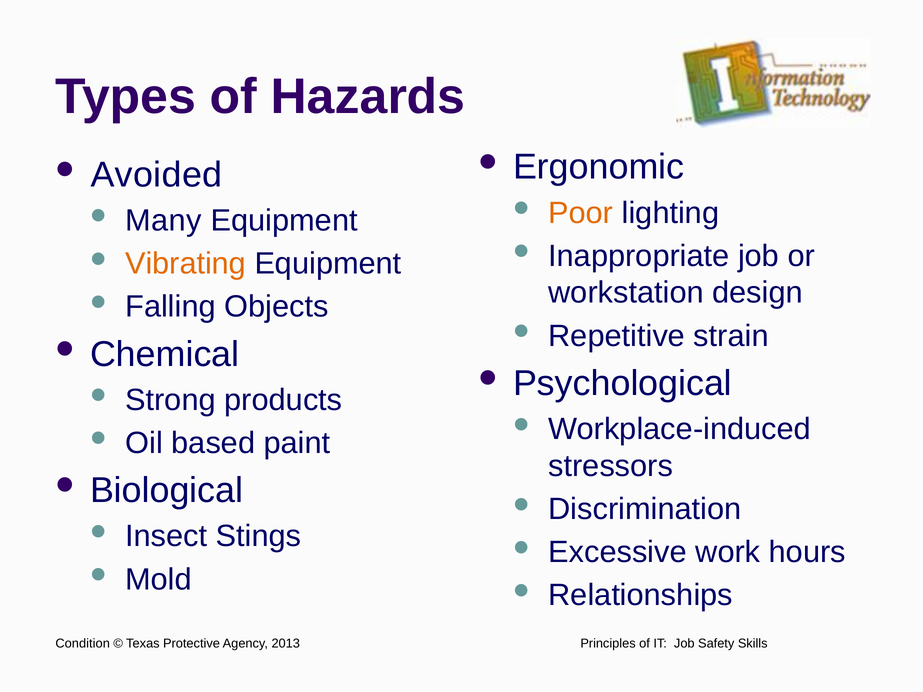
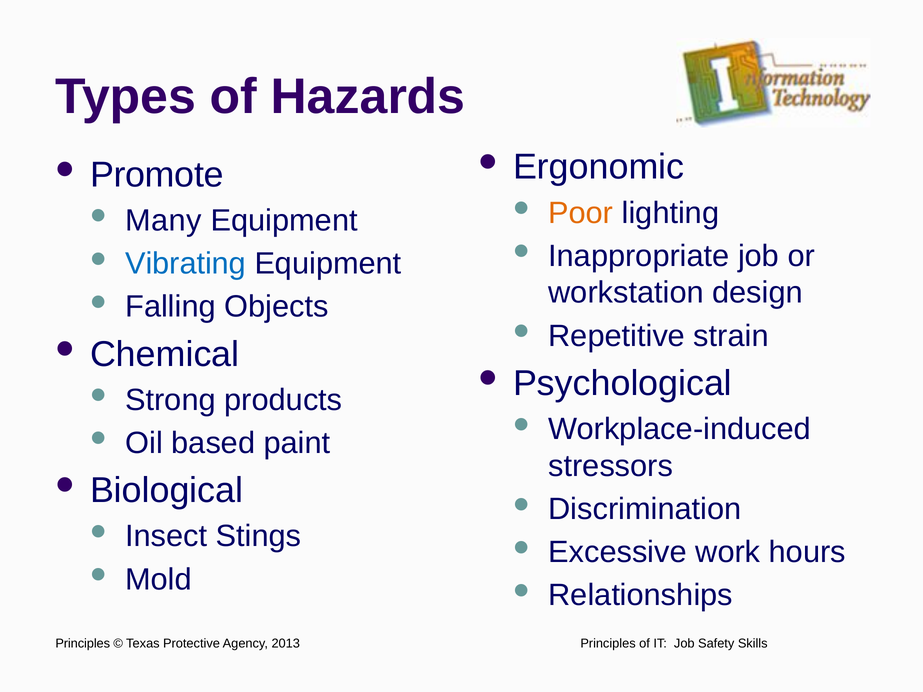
Avoided: Avoided -> Promote (157, 175)
Vibrating colour: orange -> blue (186, 264)
Condition: Condition -> Principles (83, 644)
